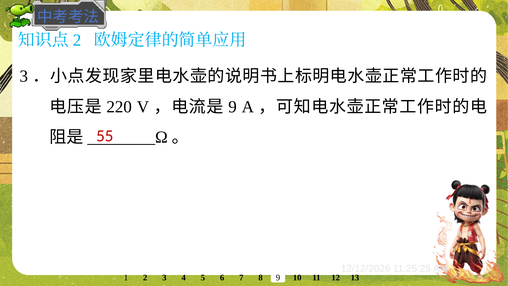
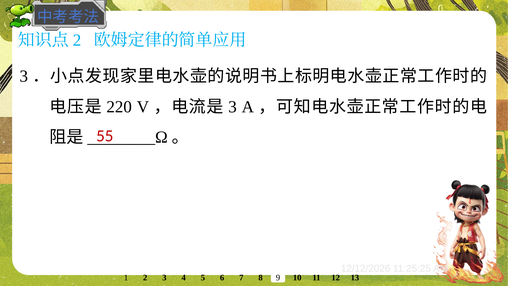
9: 9 -> 3 (233, 107)
